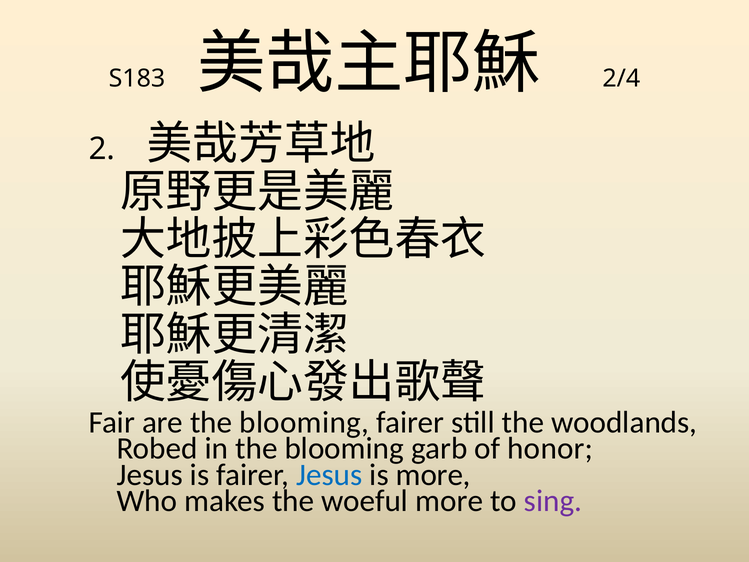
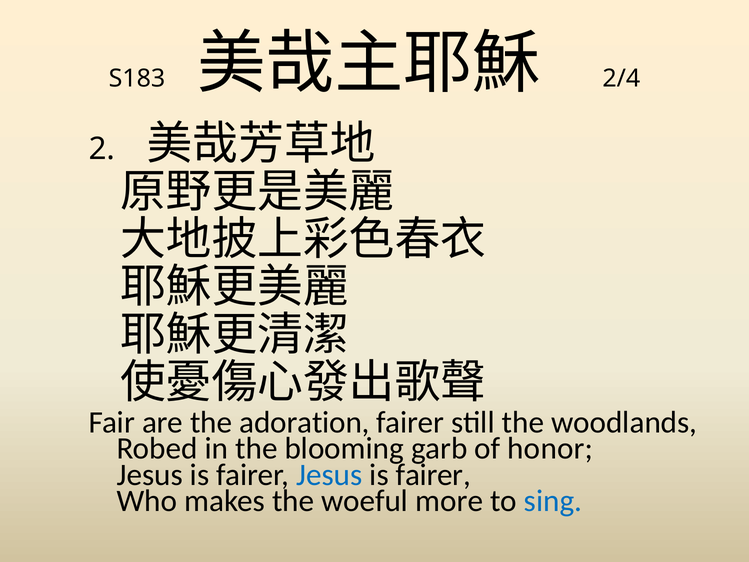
are the blooming: blooming -> adoration (304, 422)
more: more -> fairer (433, 475)
sing colour: purple -> blue (553, 501)
